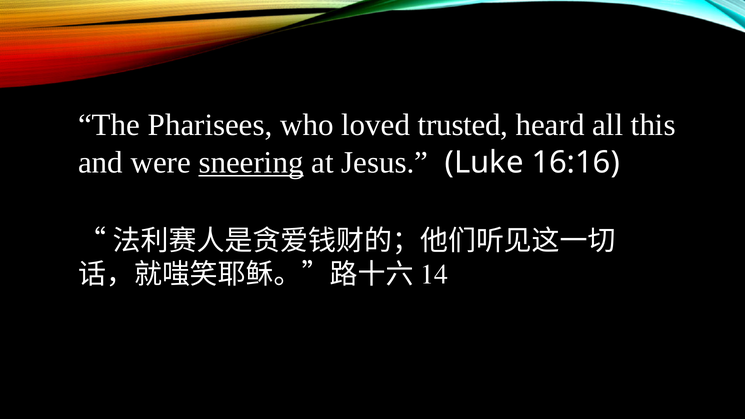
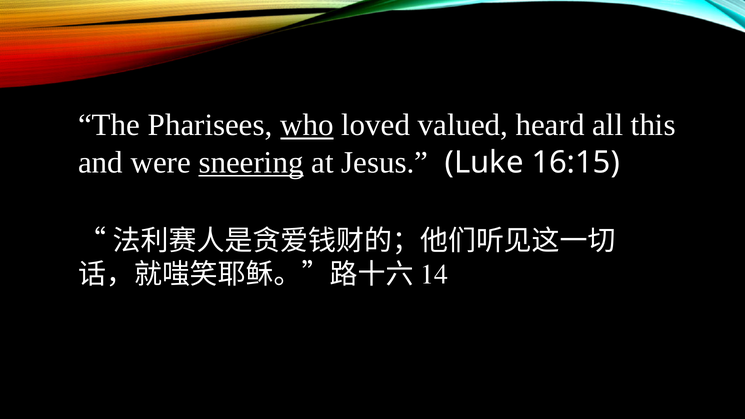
who underline: none -> present (307, 125)
trusted: trusted -> valued (463, 125)
16:16: 16:16 -> 16:15 (576, 162)
